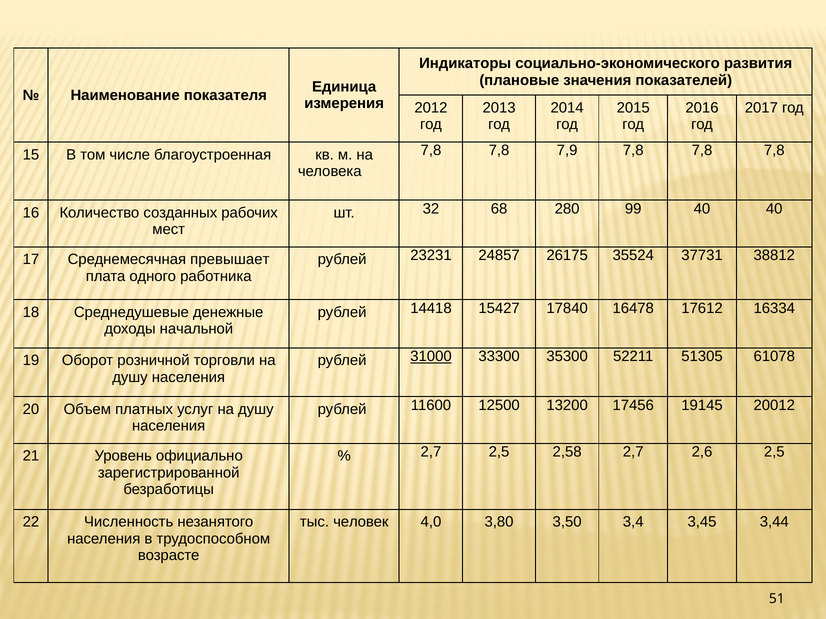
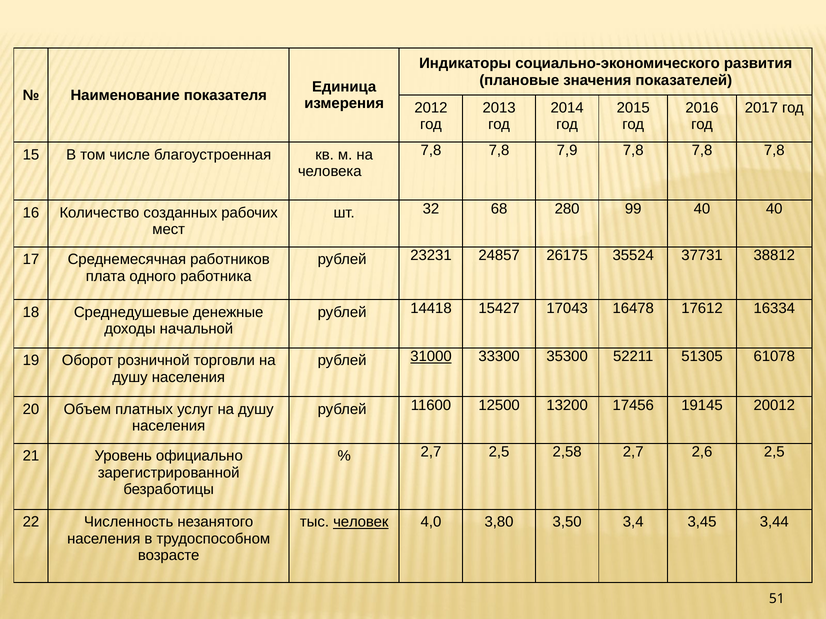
превышает: превышает -> работников (230, 260)
17840: 17840 -> 17043 (567, 308)
человек underline: none -> present (361, 522)
